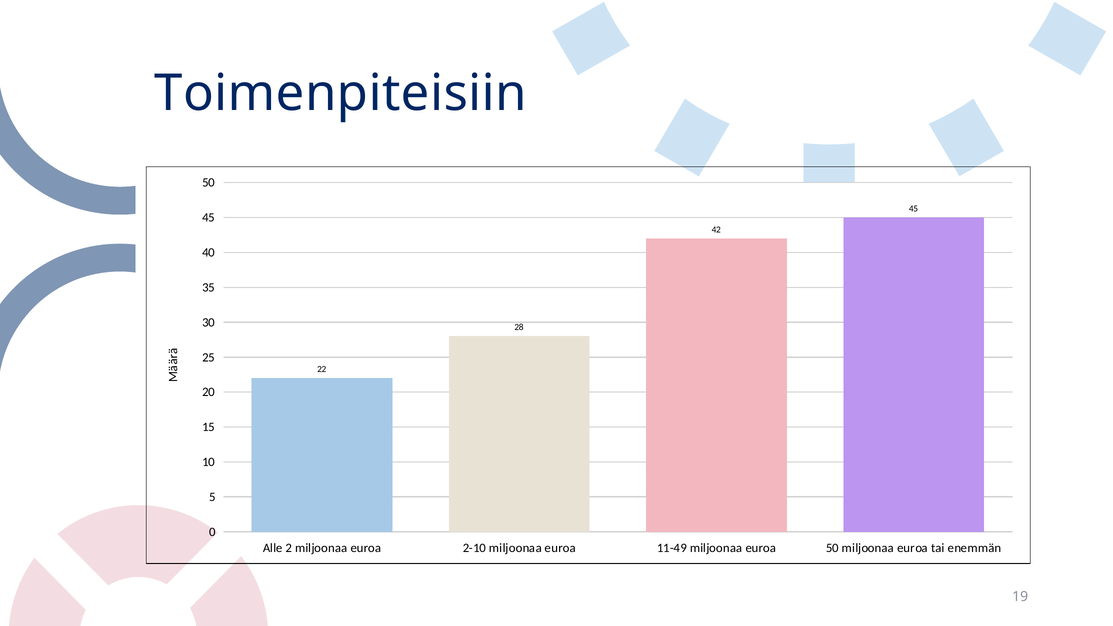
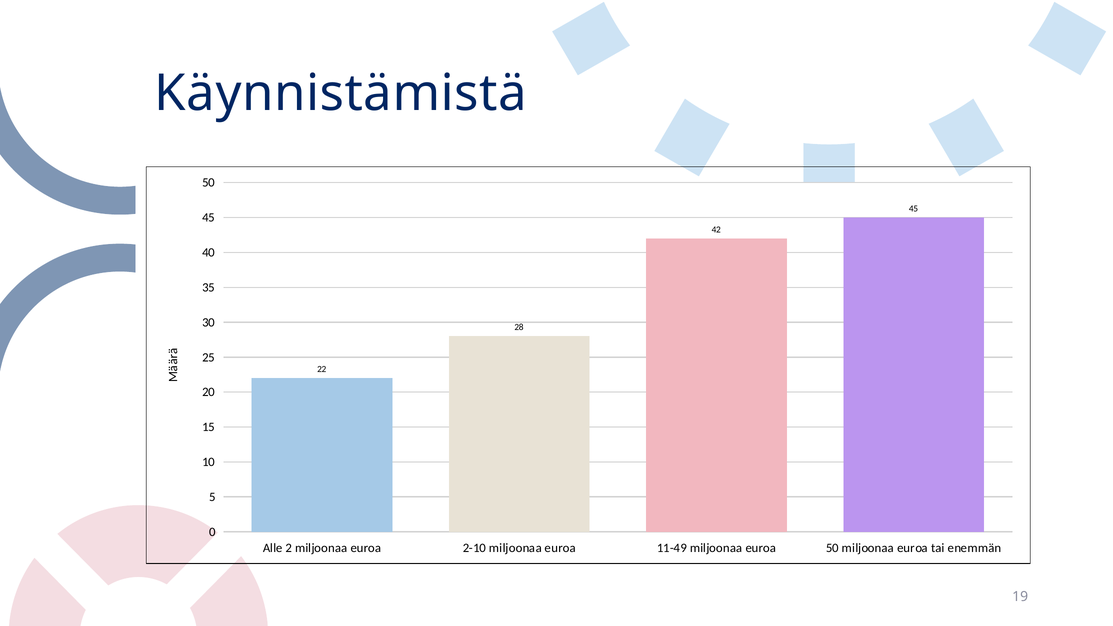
Toimenpiteisiin: Toimenpiteisiin -> Käynnistämistä (341, 93)
